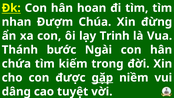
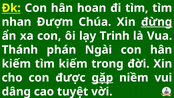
đừng underline: none -> present (157, 22)
bước: bước -> phán (61, 50)
chứa: chứa -> kiếm (16, 64)
